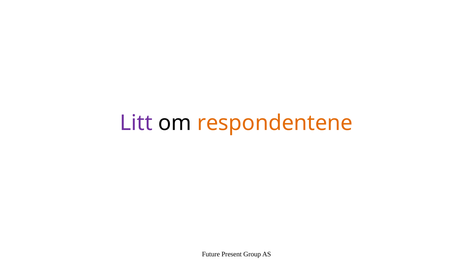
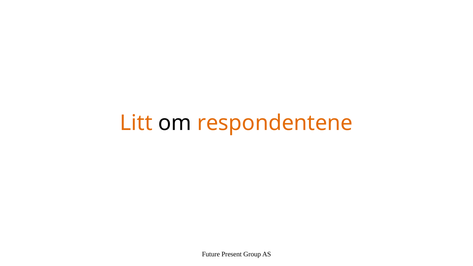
Litt colour: purple -> orange (136, 123)
